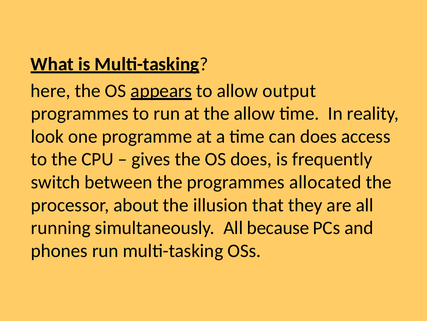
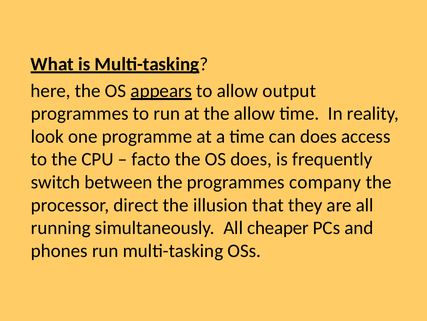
gives: gives -> facto (151, 159)
allocated: allocated -> company (325, 182)
about: about -> direct (136, 205)
because: because -> cheaper (278, 227)
